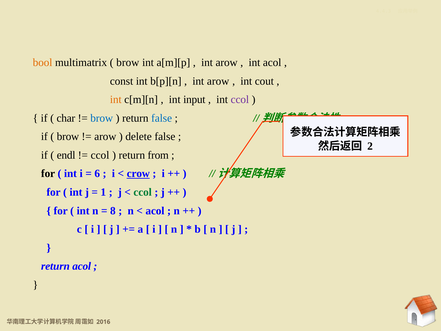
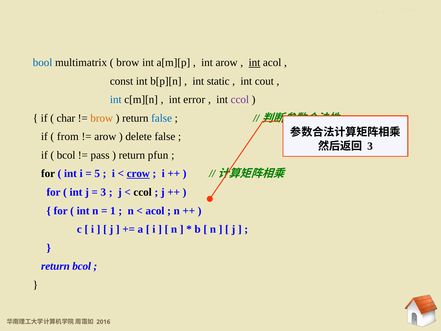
bool colour: orange -> blue (43, 62)
int underline: none -> present (254, 62)
arow: arow -> static (218, 81)
int colour: orange -> blue (116, 99)
input: input -> error (194, 99)
brow colour: blue -> orange (102, 118)
brow: brow -> from (68, 137)
2: 2 -> 3 (370, 146)
endl: endl -> bcol (66, 155)
ccol: ccol -> pass (100, 155)
from: from -> pfun (158, 155)
6: 6 -> 5 (97, 174)
1: 1 -> 3 (103, 192)
ccol colour: green -> black (143, 192)
8: 8 -> 1 (113, 211)
return acol: acol -> bcol (82, 266)
